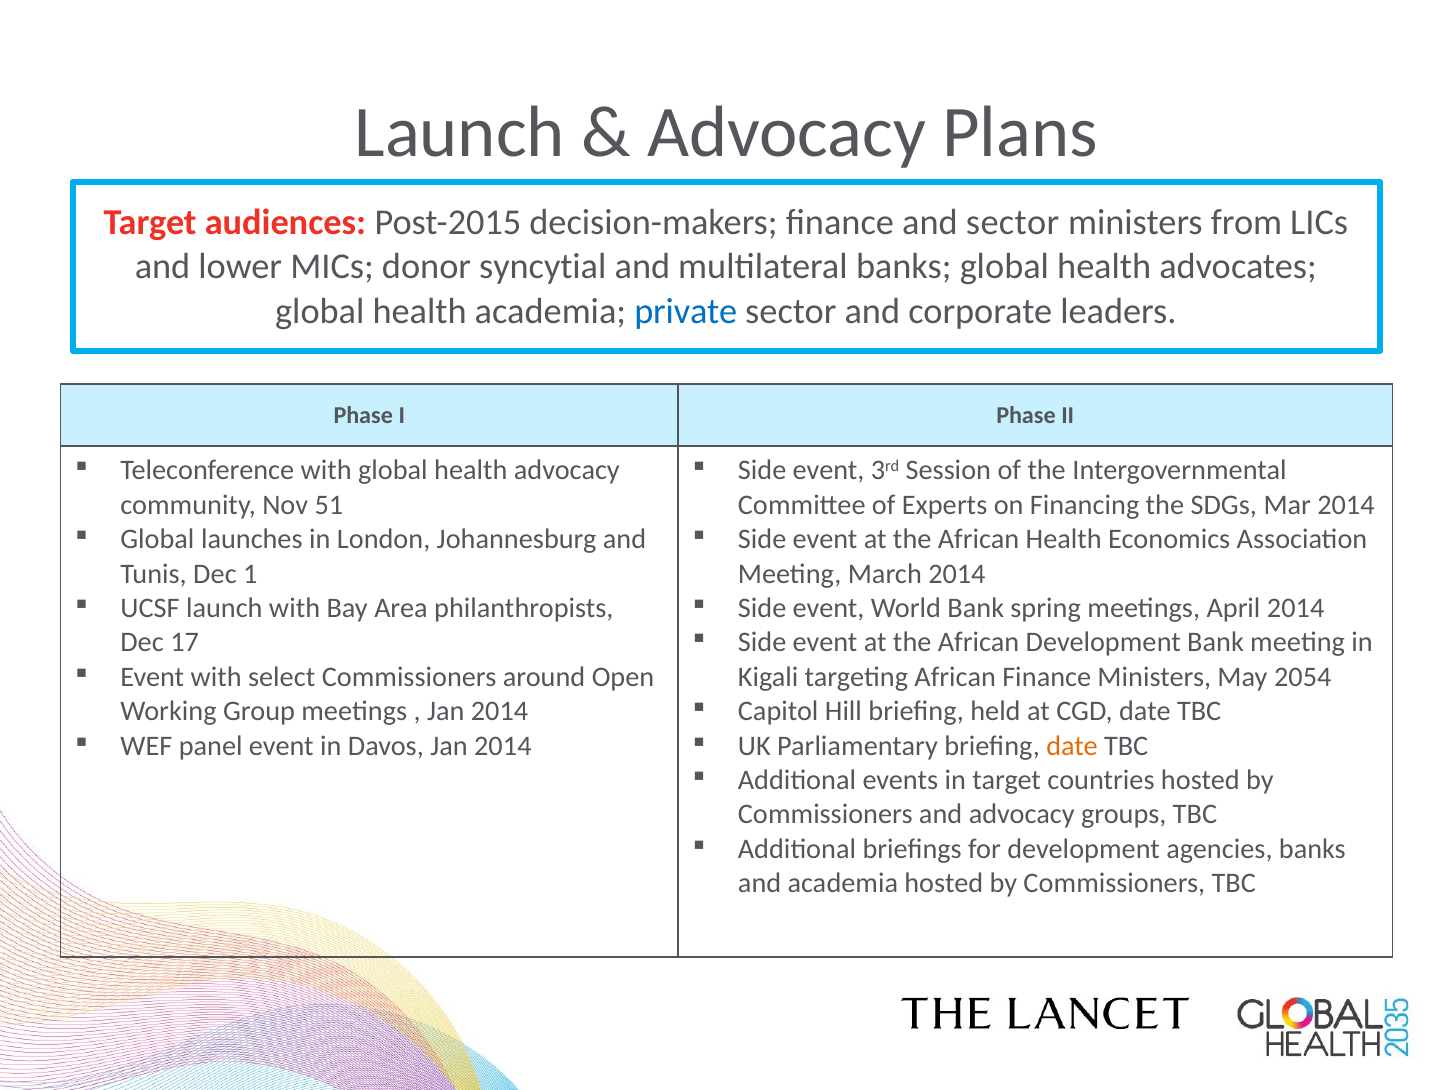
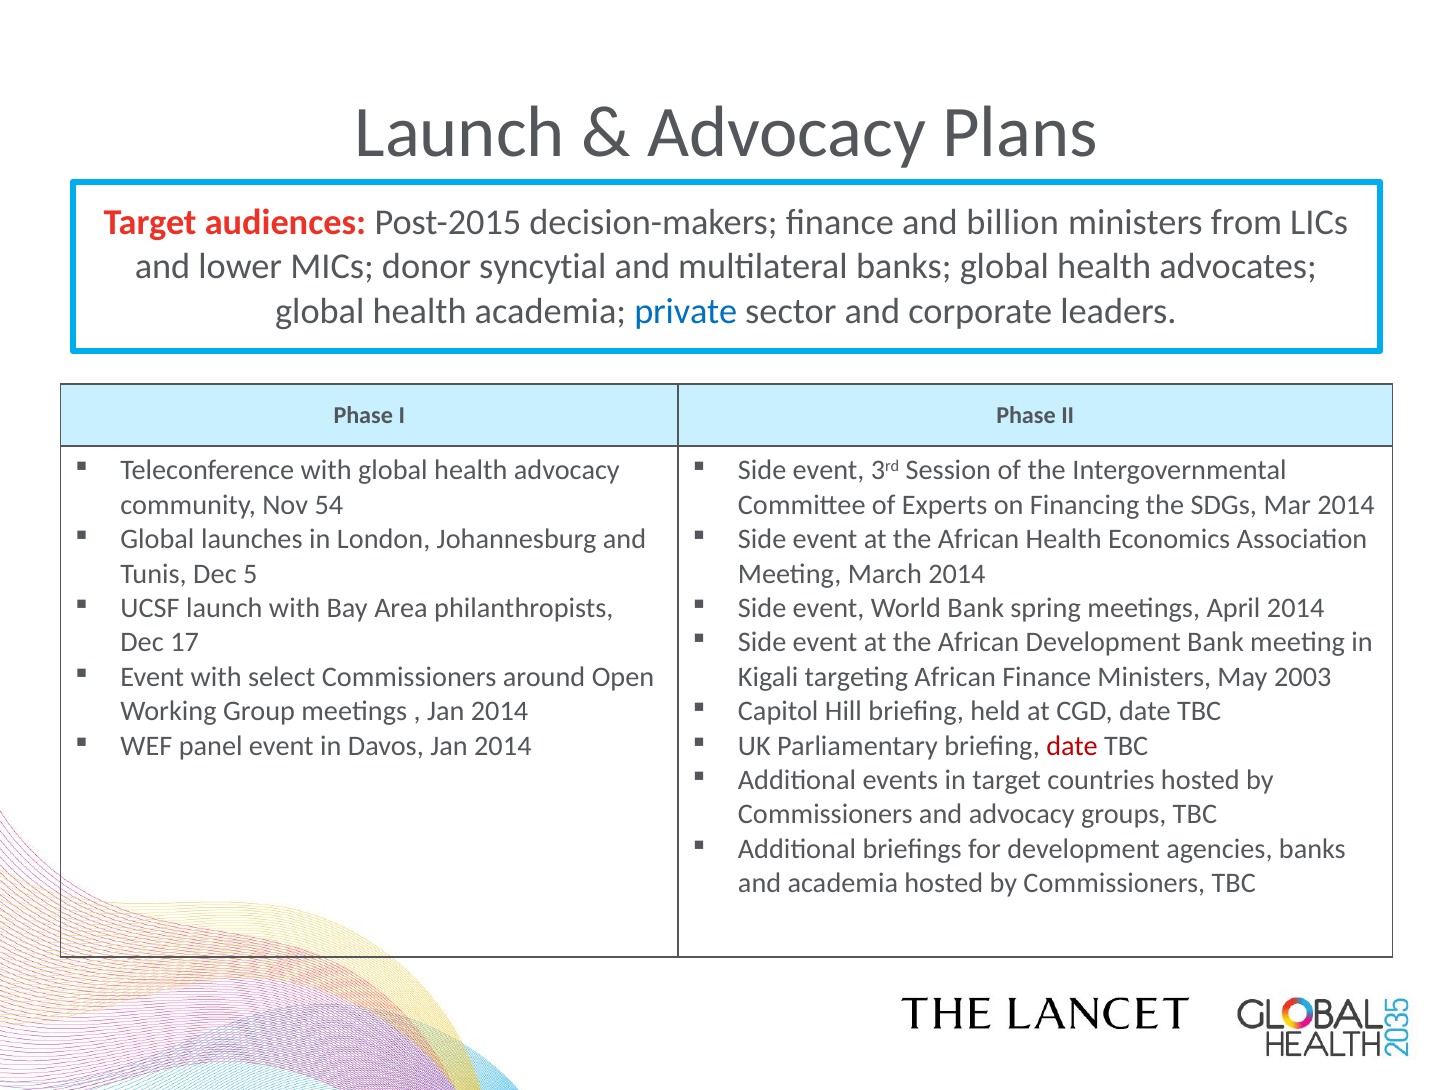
and sector: sector -> billion (1013, 222)
51: 51 -> 54 (329, 505)
1: 1 -> 5 (250, 574)
2054: 2054 -> 2003 (1303, 677)
date colour: orange -> red (1072, 746)
